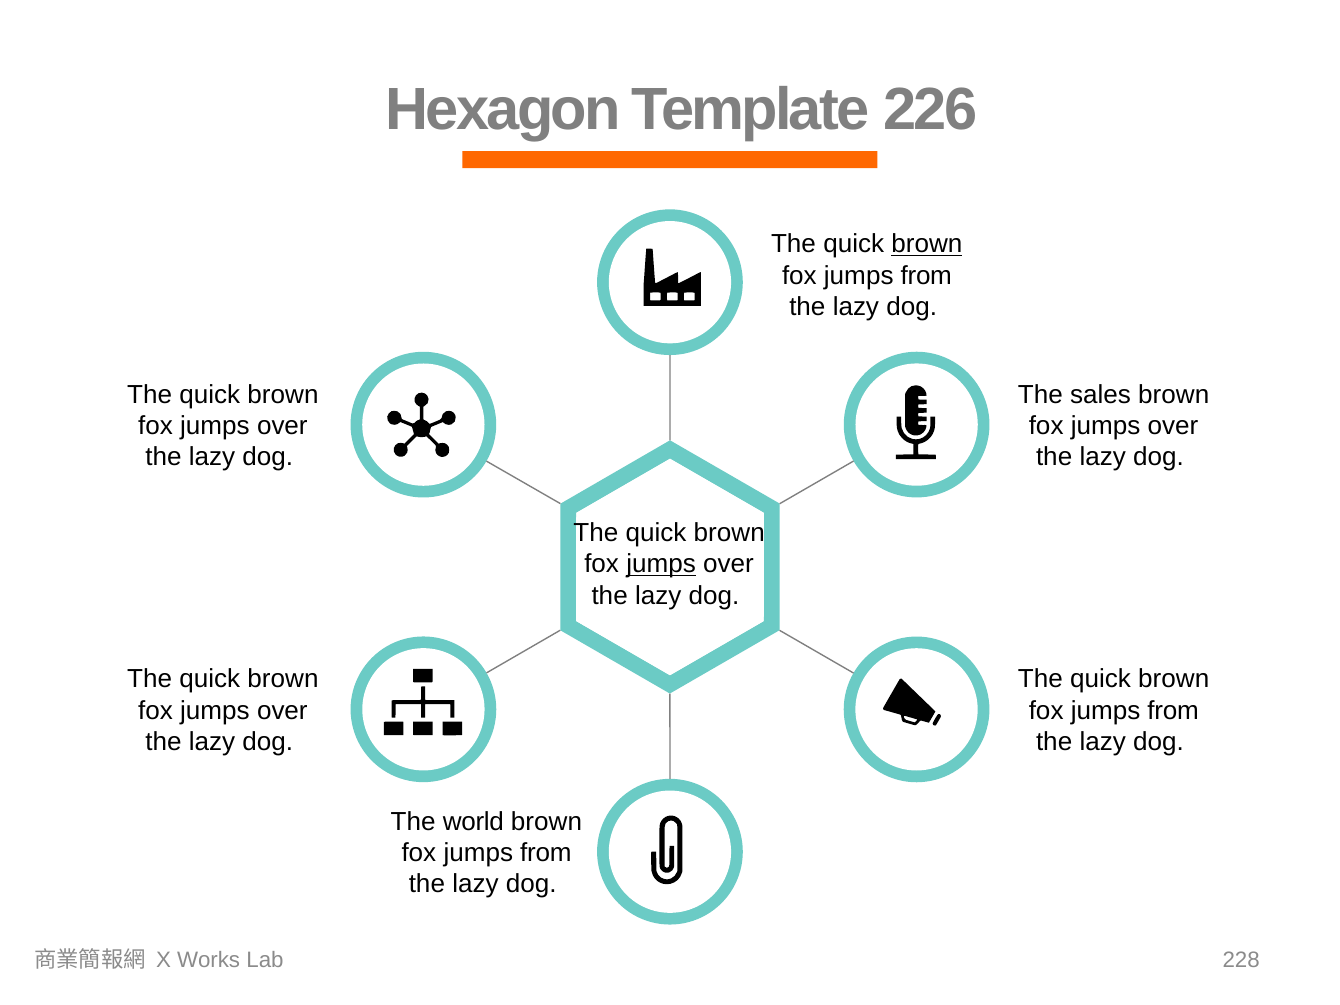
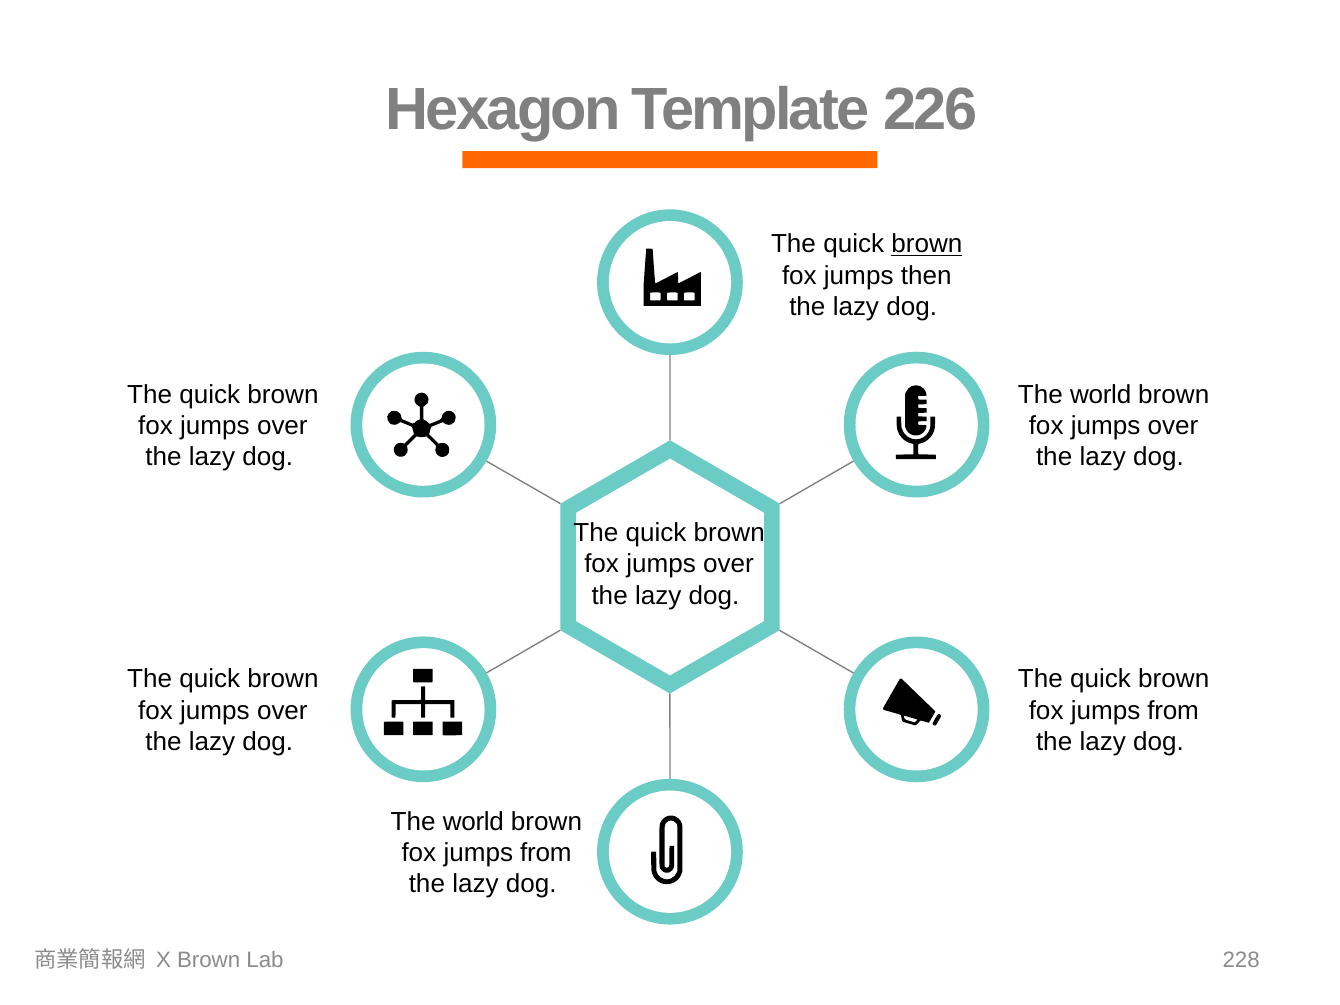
from: from -> then (926, 276)
sales: sales -> world (1101, 395)
jumps underline: present -> none (661, 564)
X Works: Works -> Brown (209, 960)
